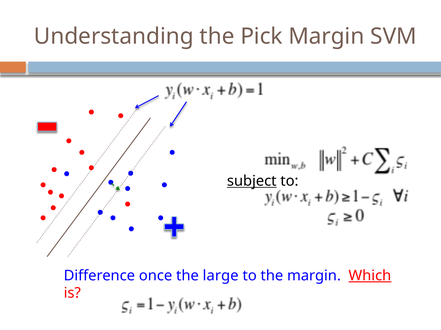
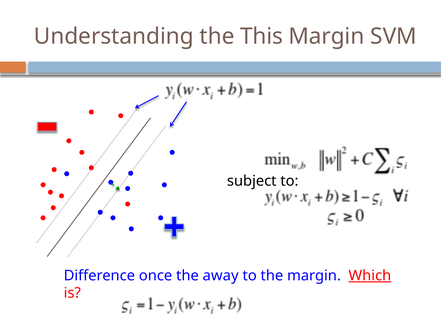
Pick: Pick -> This (262, 36)
subject underline: present -> none (252, 181)
large: large -> away (221, 276)
